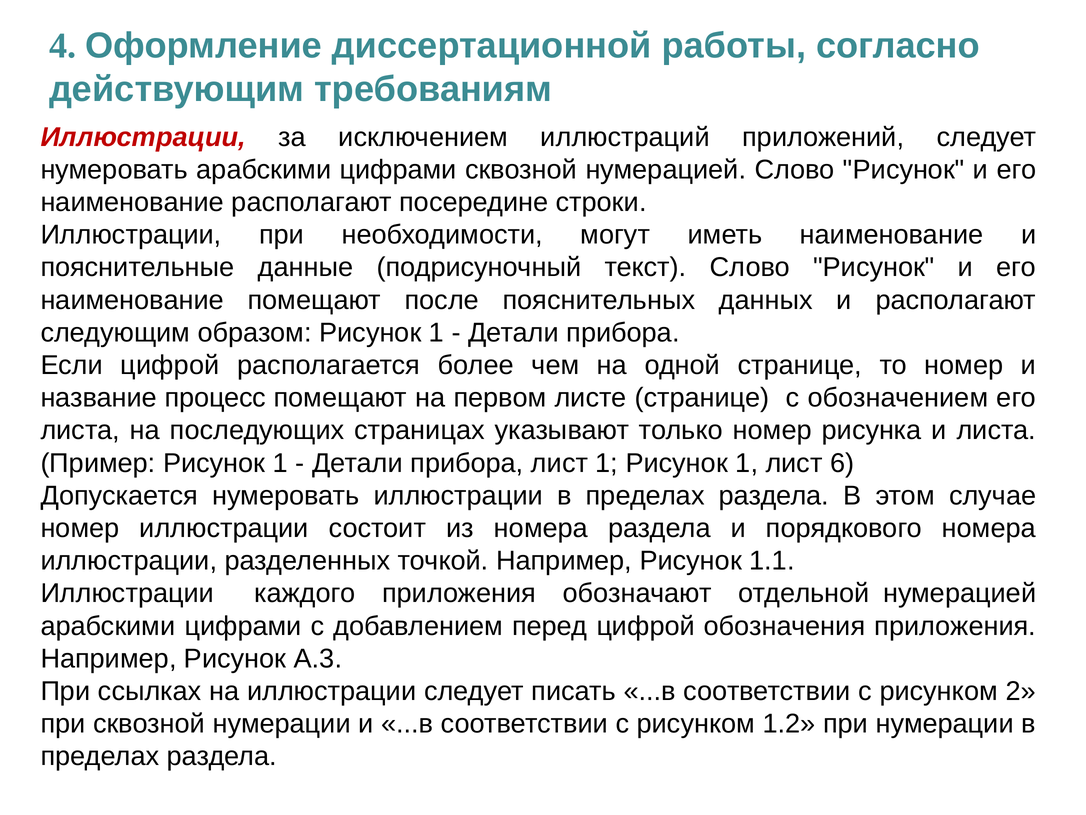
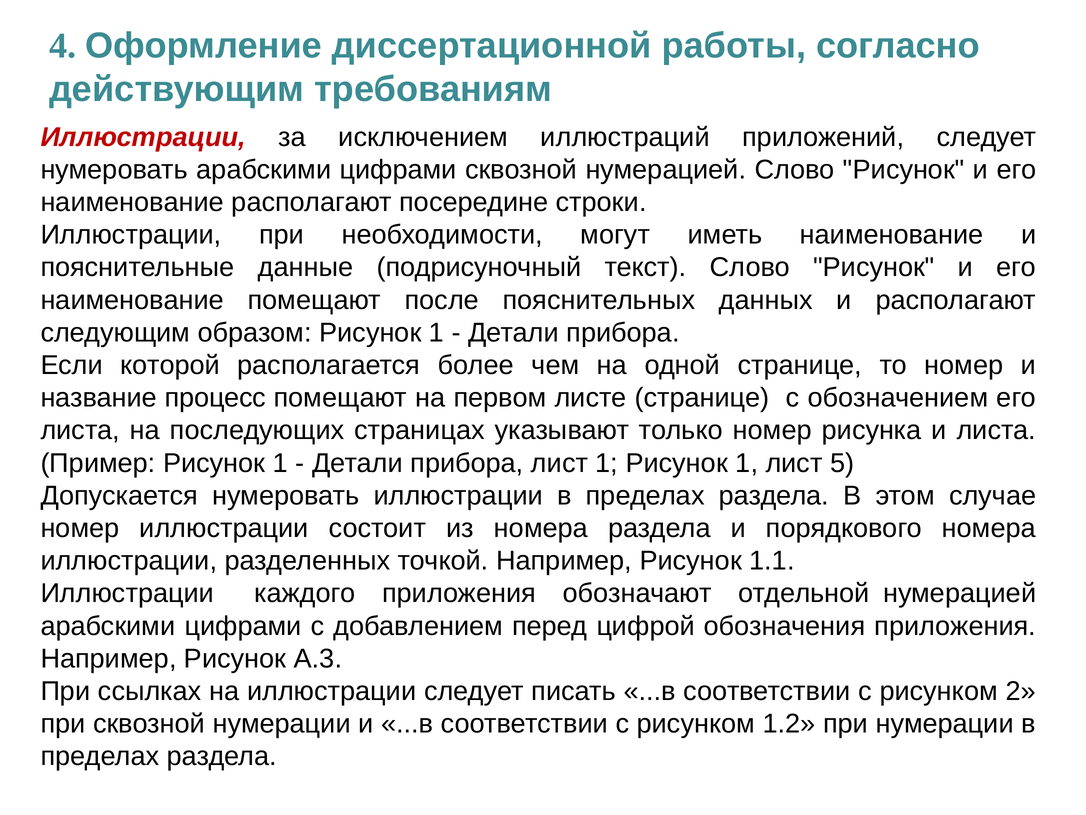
Если цифрой: цифрой -> которой (170, 365)
6: 6 -> 5 (842, 463)
